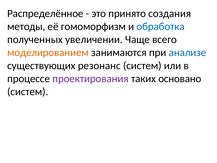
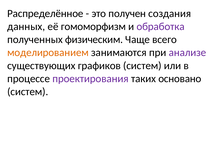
принято: принято -> получен (127, 13)
методы: методы -> данных (26, 26)
обработка colour: blue -> purple (161, 26)
увеличении: увеличении -> физическим (94, 39)
анализе colour: blue -> purple (187, 52)
резонанс: резонанс -> графиков (99, 65)
